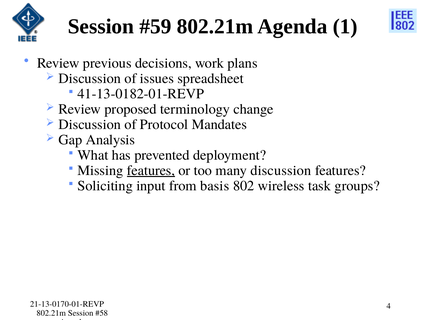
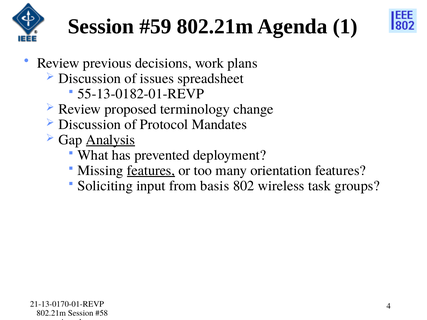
41-13-0182-01-REVP: 41-13-0182-01-REVP -> 55-13-0182-01-REVP (141, 94)
Analysis underline: none -> present (110, 140)
many discussion: discussion -> orientation (281, 171)
